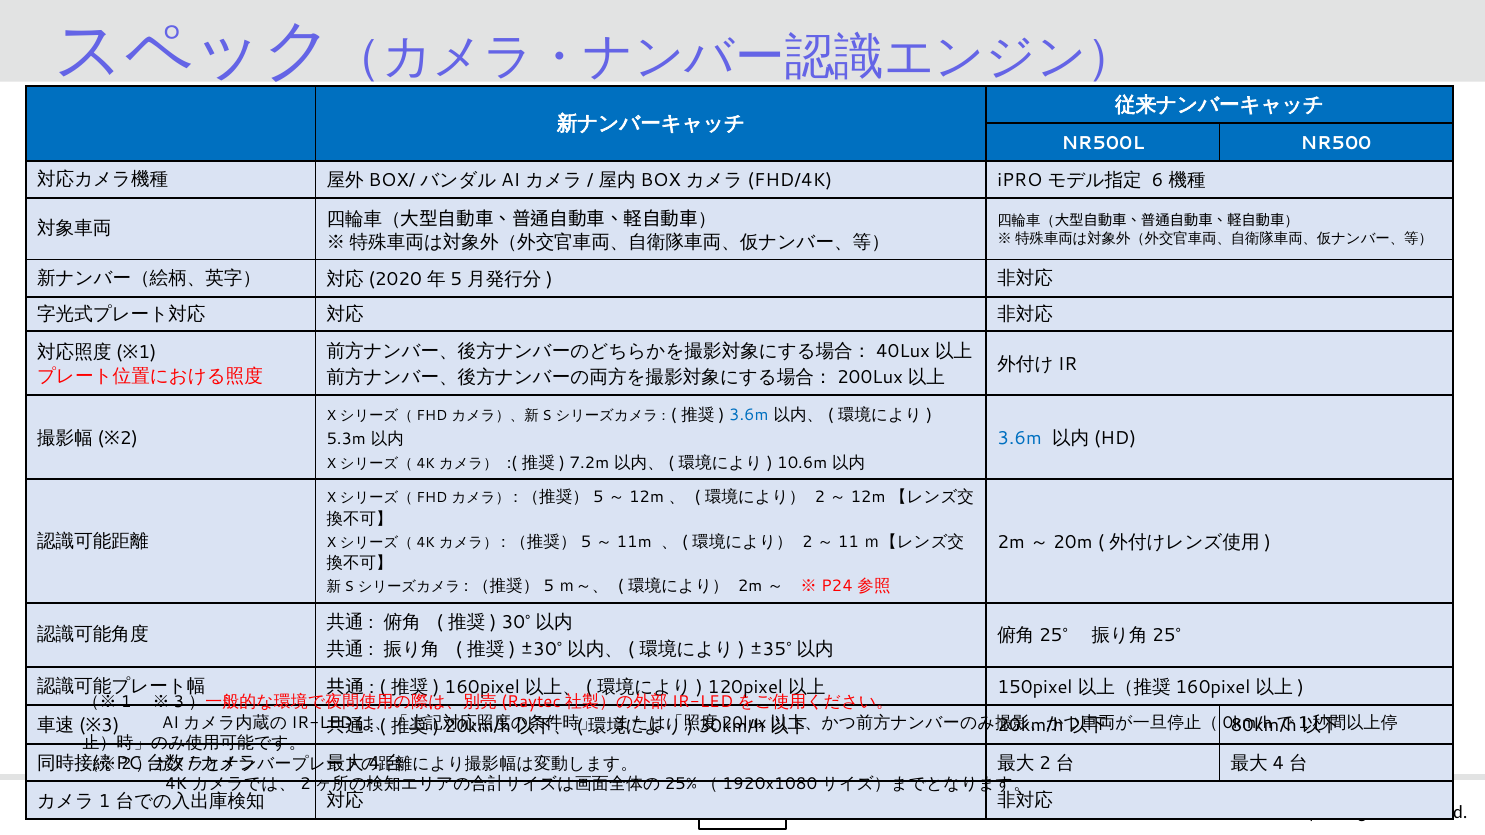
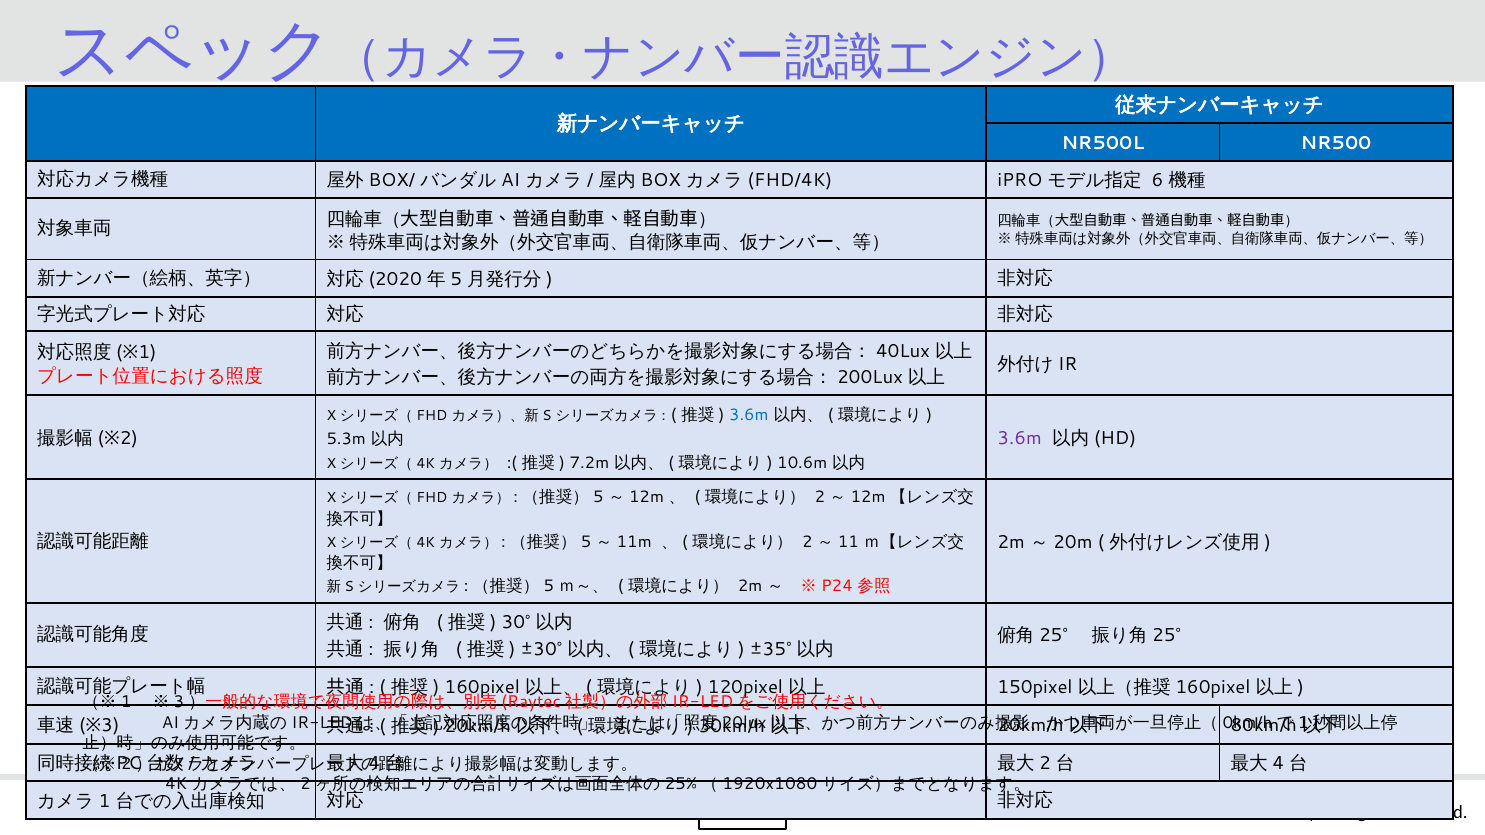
3.6m colour: blue -> purple (1020, 438)
